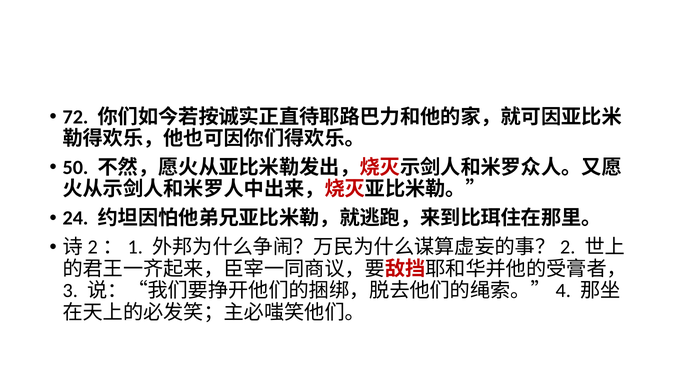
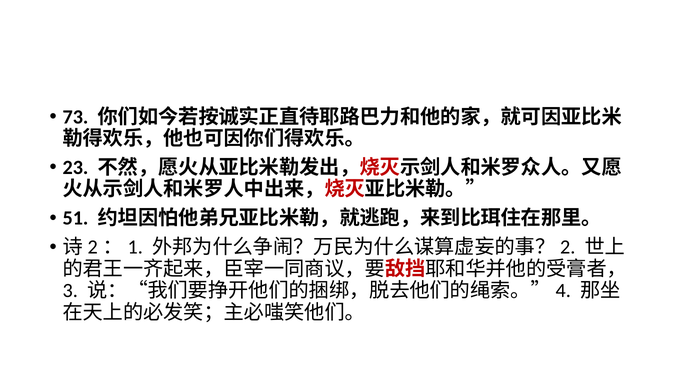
72: 72 -> 73 (75, 117)
50: 50 -> 23 (75, 168)
24: 24 -> 51 (75, 218)
